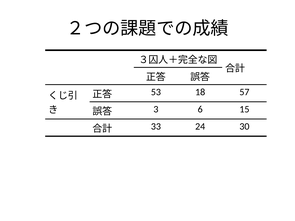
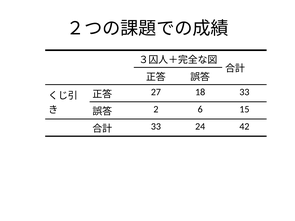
53: 53 -> 27 (156, 92)
18 57: 57 -> 33 (244, 92)
3: 3 -> 2 (156, 109)
30: 30 -> 42 (244, 127)
